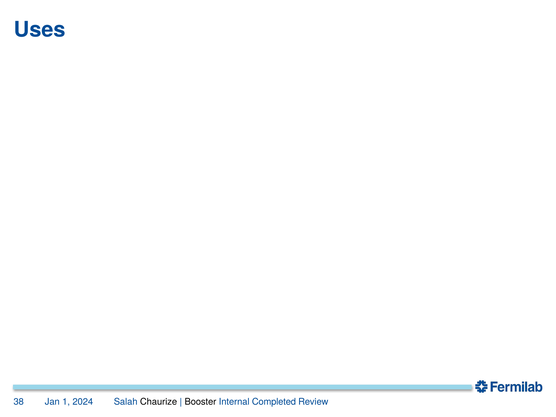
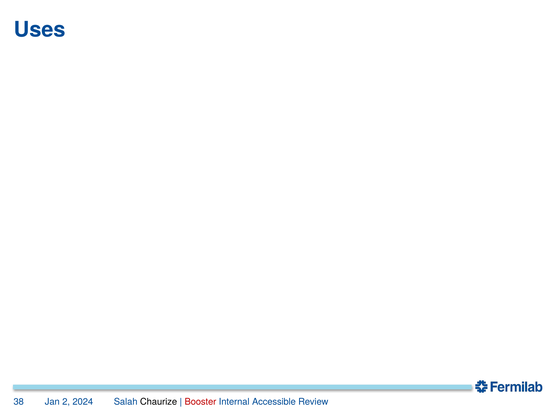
1: 1 -> 2 (66, 402)
Booster colour: black -> red (200, 402)
Completed: Completed -> Accessible (274, 402)
